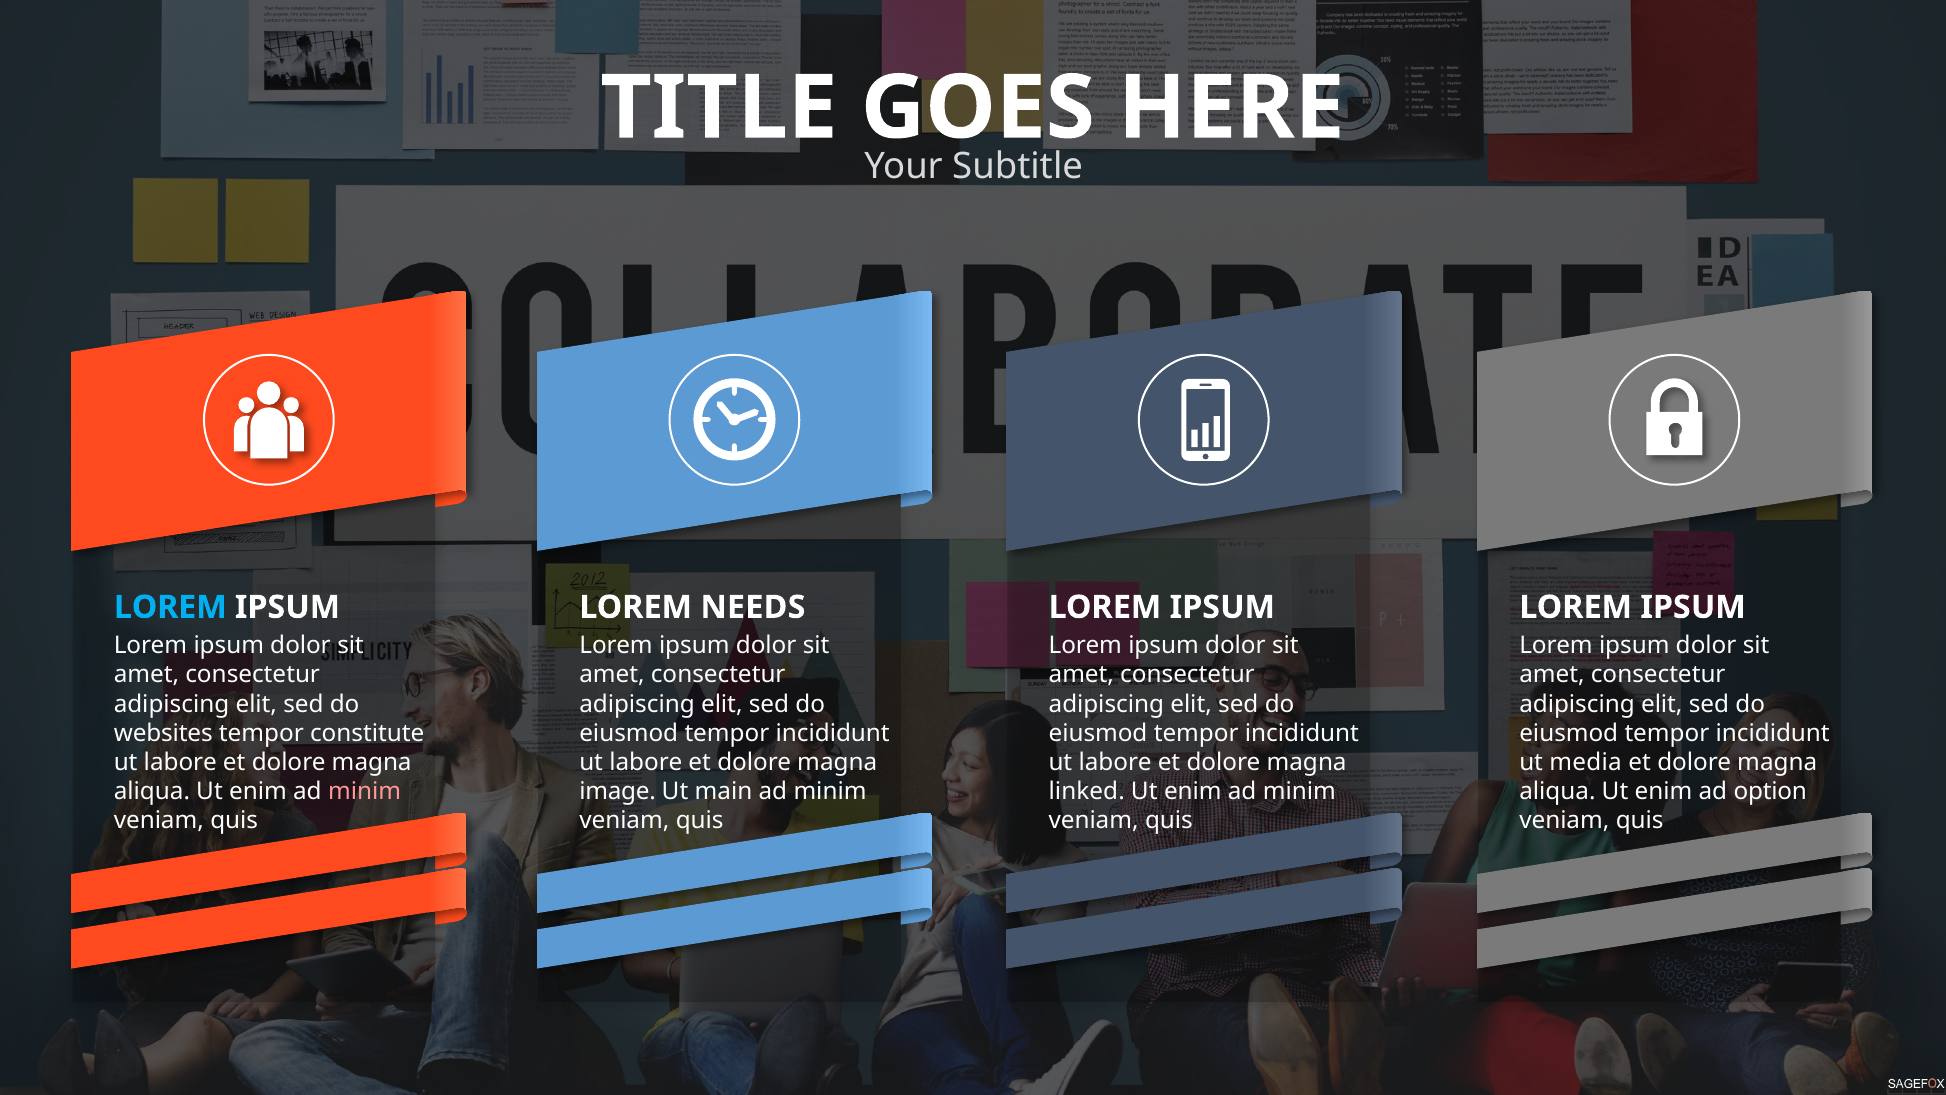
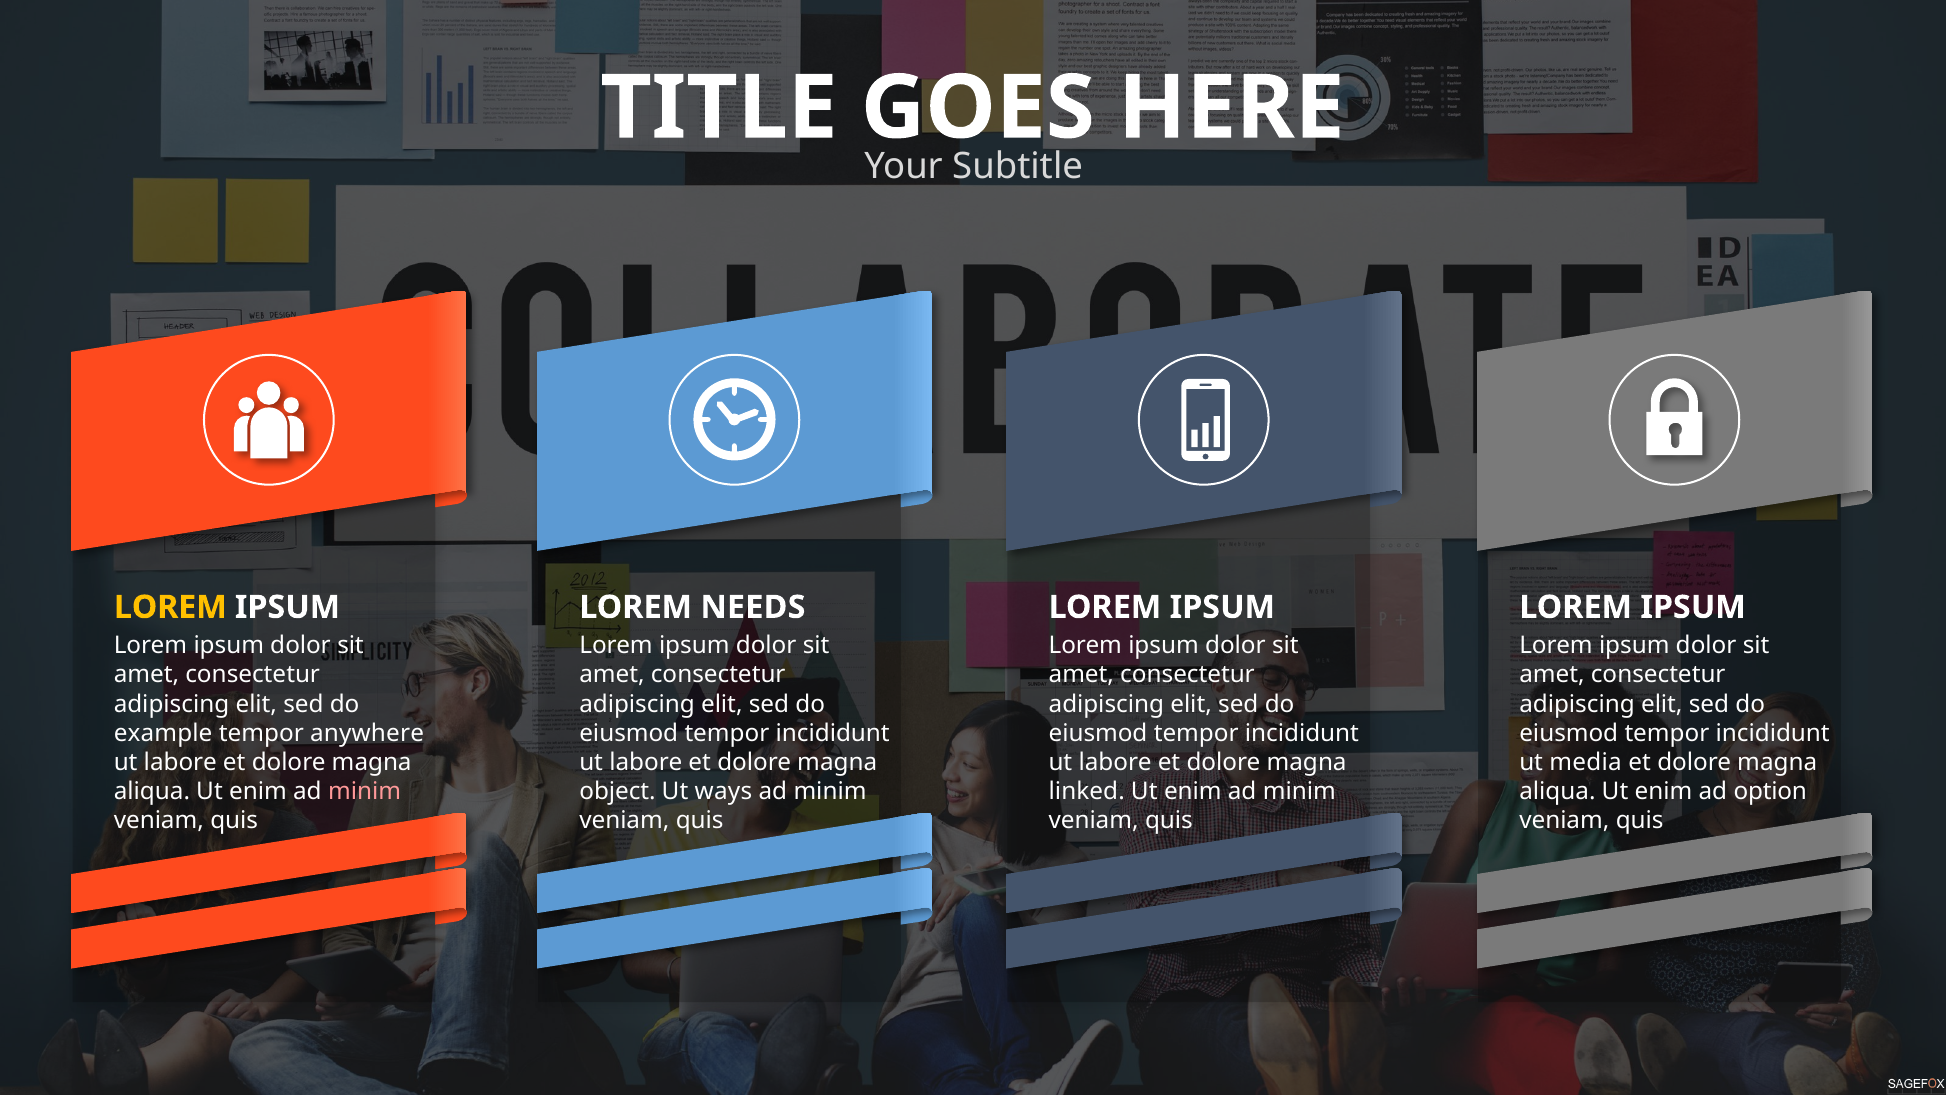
LOREM colour: light blue -> yellow (170, 607)
websites: websites -> example (163, 733)
constitute: constitute -> anywhere (367, 733)
image: image -> object (617, 791)
main: main -> ways (723, 791)
